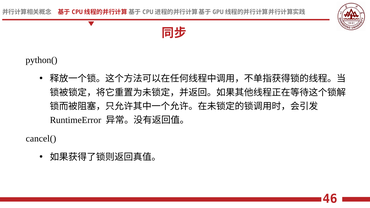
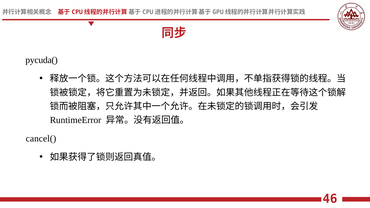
python(: python( -> pycuda( (42, 60)
